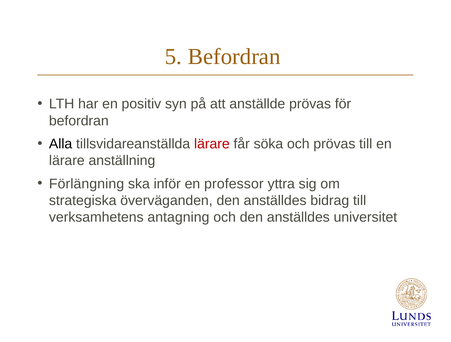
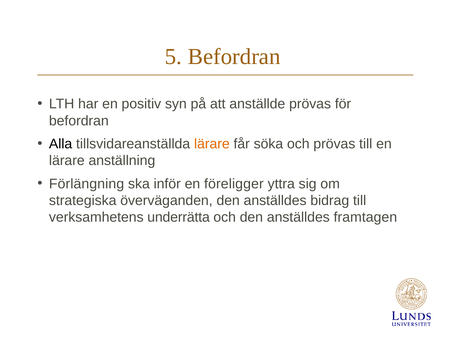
lärare colour: red -> orange (212, 144)
professor: professor -> föreligger (234, 184)
antagning: antagning -> underrätta (179, 218)
universitet: universitet -> framtagen (365, 218)
